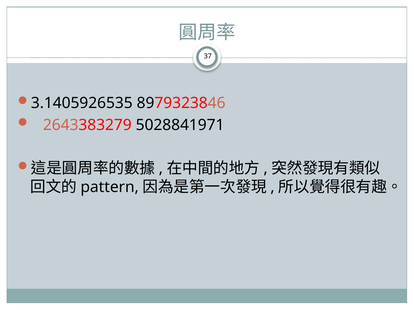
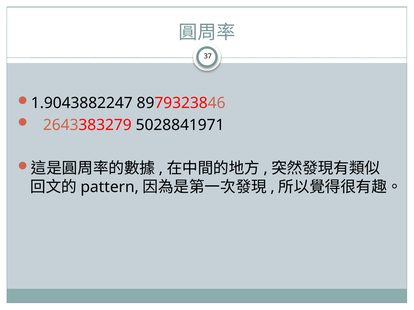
3.1405926535: 3.1405926535 -> 1.9043882247 (82, 103)
